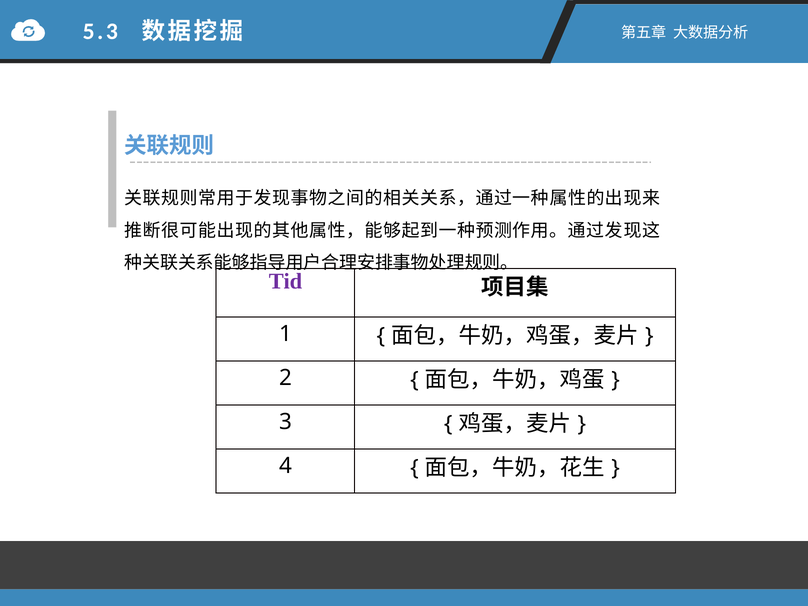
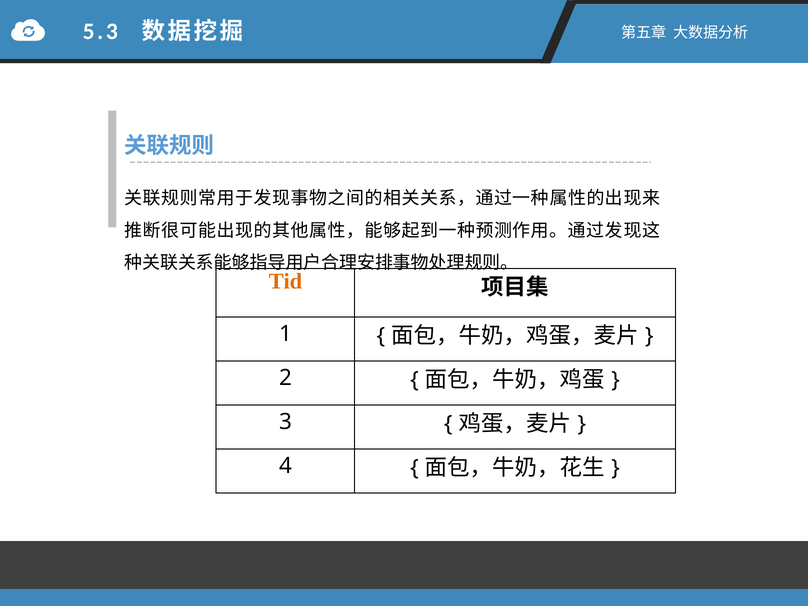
Tid colour: purple -> orange (285, 281)
